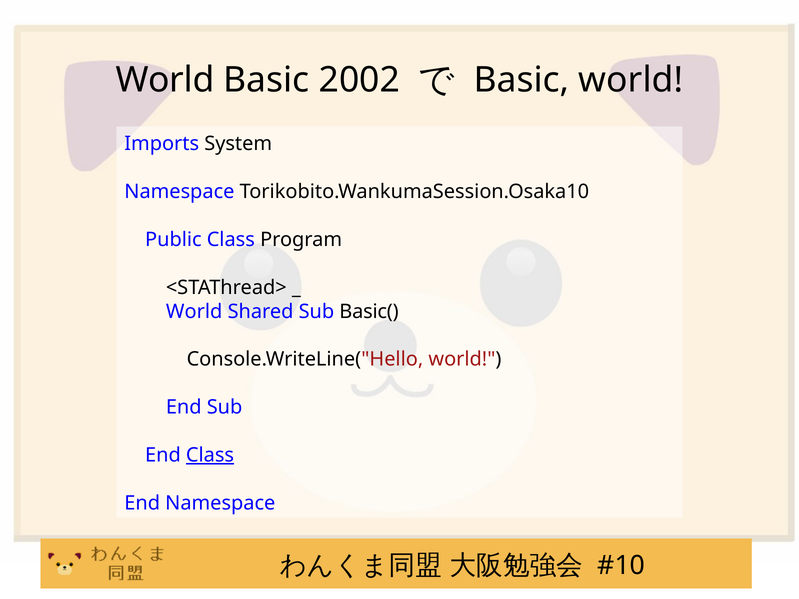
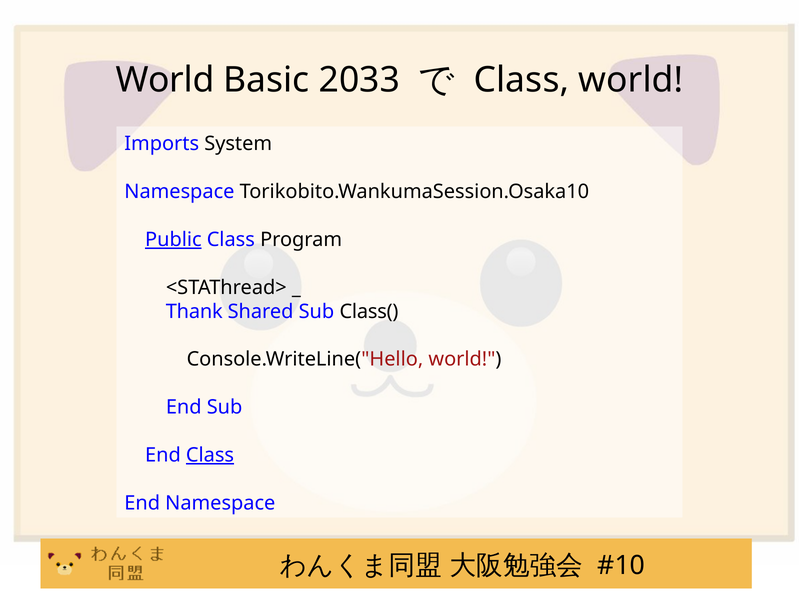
2002: 2002 -> 2033 (359, 80)
Basic: Basic -> Class (521, 80)
Public underline: none -> present (173, 240)
World: World -> Thank (194, 312)
Basic(: Basic( -> Class( (369, 312)
